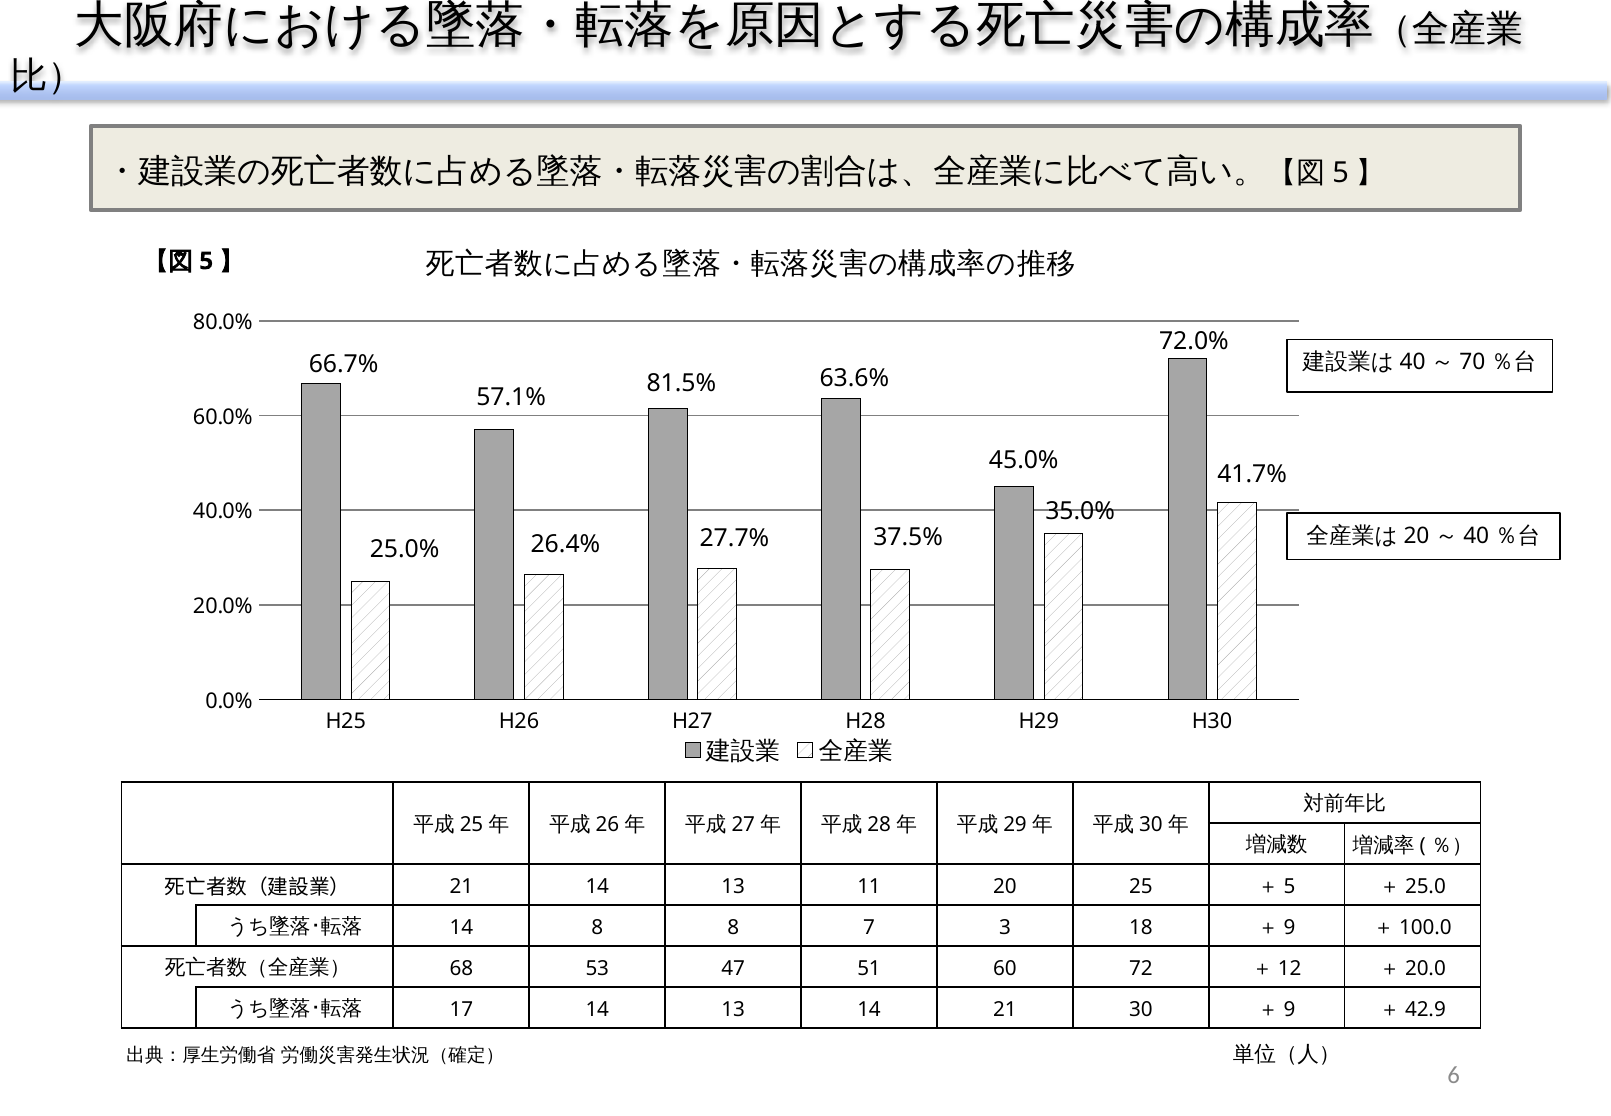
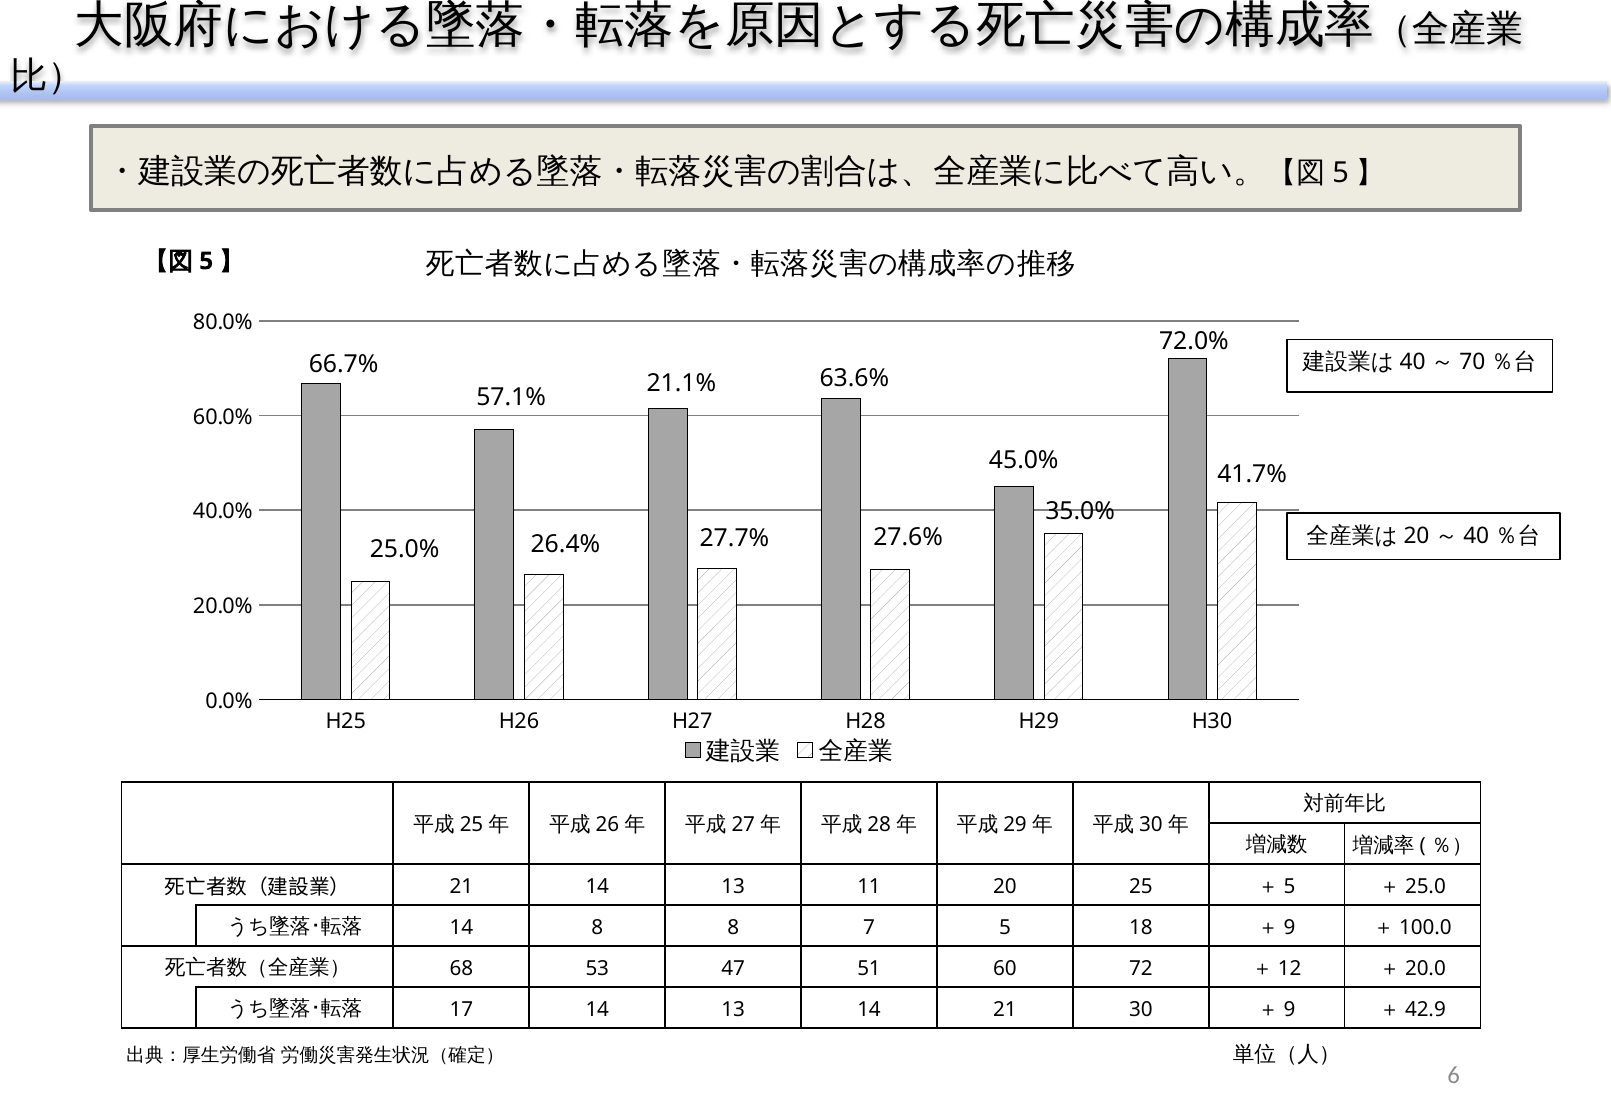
81.5%: 81.5% -> 21.1% (681, 383)
37.5%: 37.5% -> 27.6% (908, 537)
7 3: 3 -> 5 (1005, 927)
